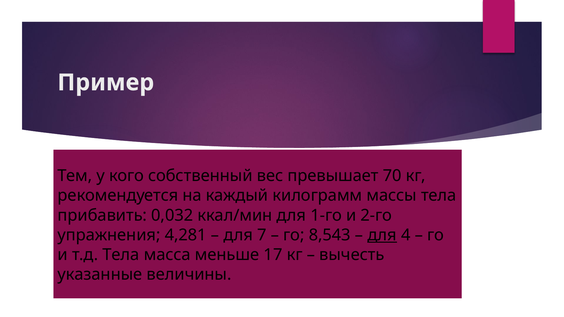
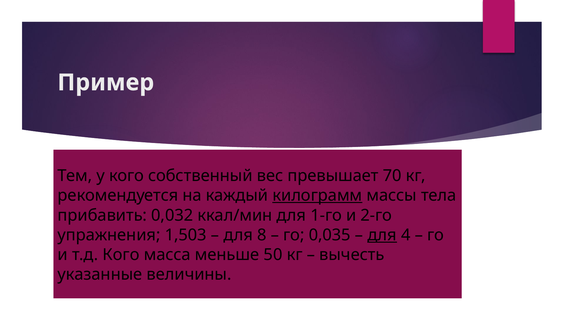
килограмм underline: none -> present (317, 196)
4,281: 4,281 -> 1,503 (186, 235)
7: 7 -> 8 (262, 235)
8,543: 8,543 -> 0,035 (330, 235)
т.д Тела: Тела -> Кого (121, 255)
17: 17 -> 50 (273, 255)
